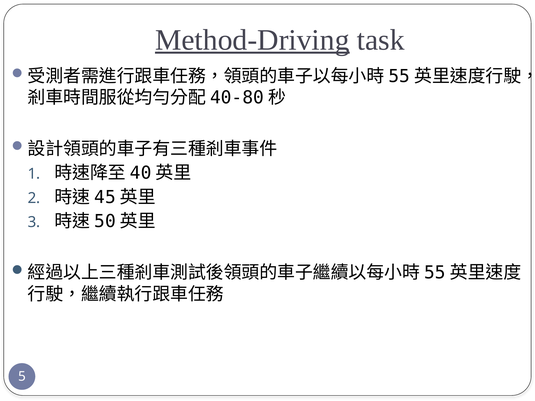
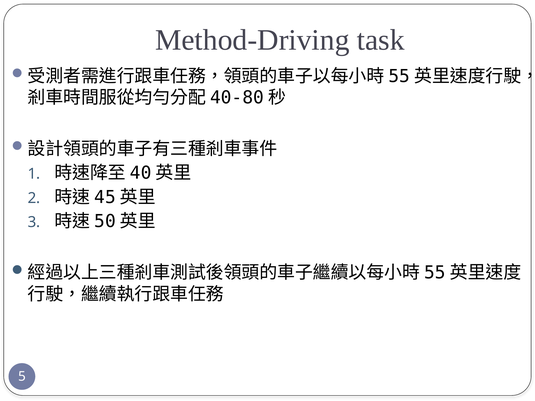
Method-Driving underline: present -> none (252, 40)
